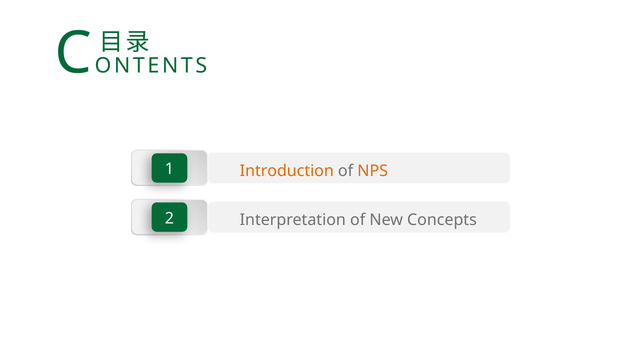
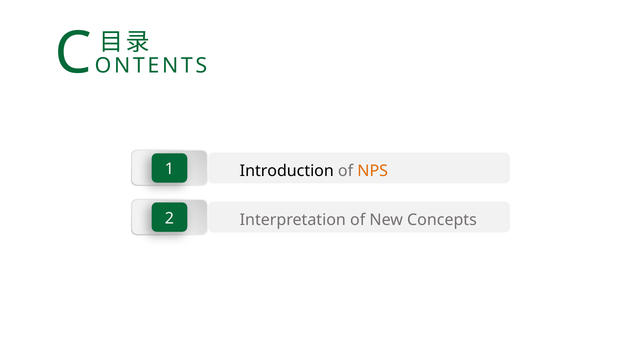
Introduction colour: orange -> black (287, 171)
